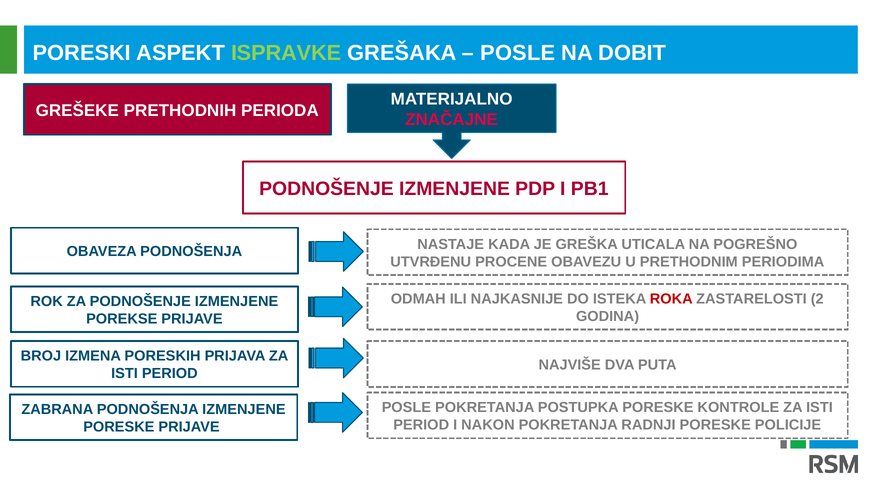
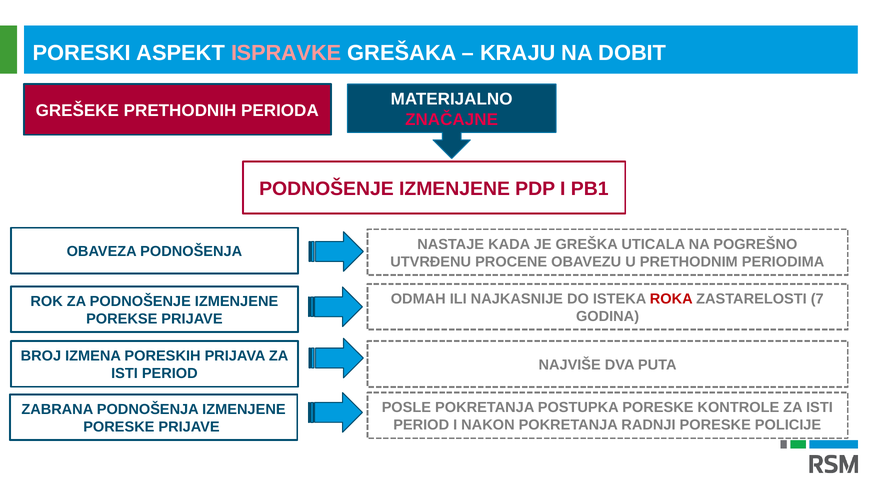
ISPRAVKE colour: light green -> pink (286, 53)
POSLE: POSLE -> KRAJU (518, 53)
2: 2 -> 7 (817, 299)
